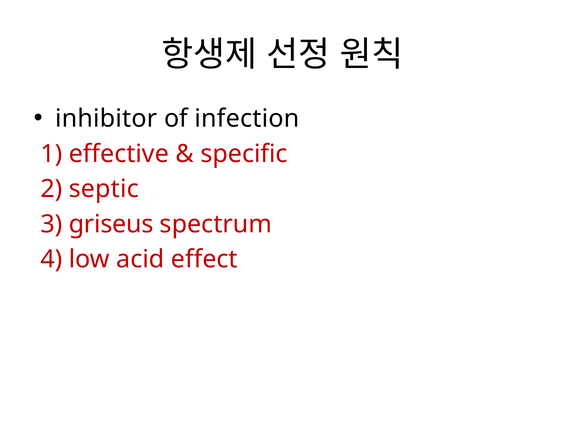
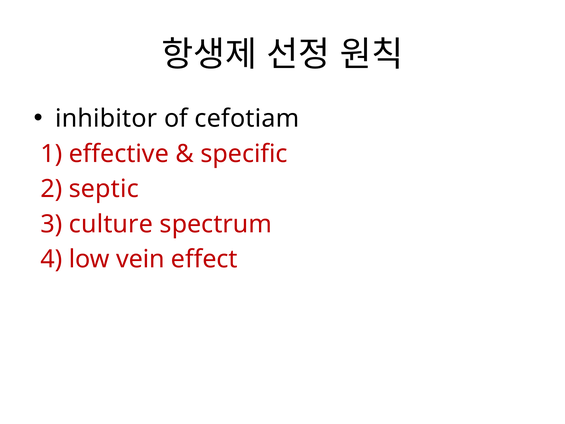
infection: infection -> cefotiam (247, 119)
griseus: griseus -> culture (111, 224)
acid: acid -> vein (140, 259)
